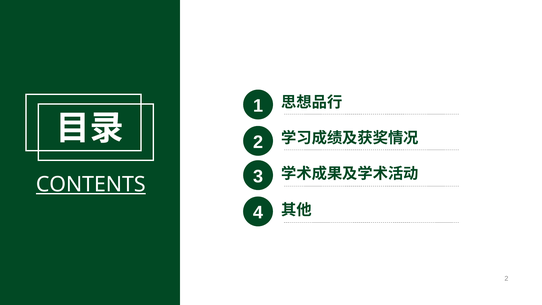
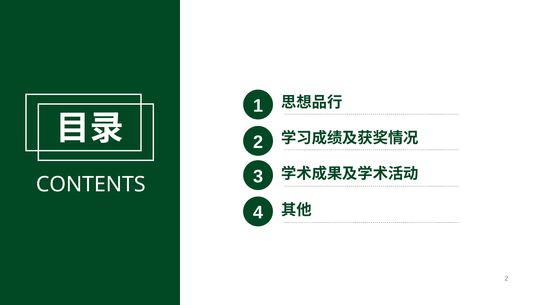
CONTENTS underline: present -> none (91, 184)
